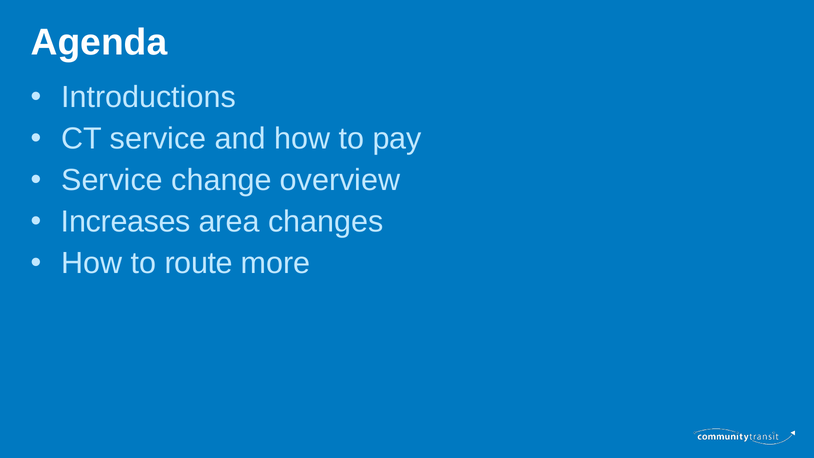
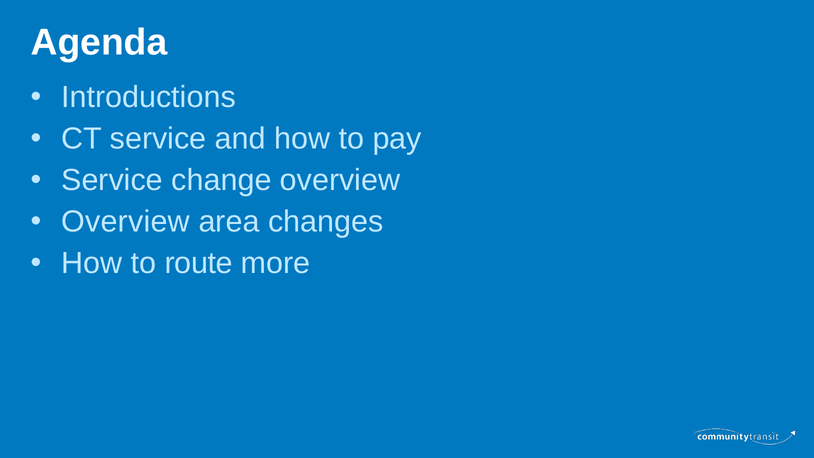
Increases: Increases -> Overview (126, 222)
